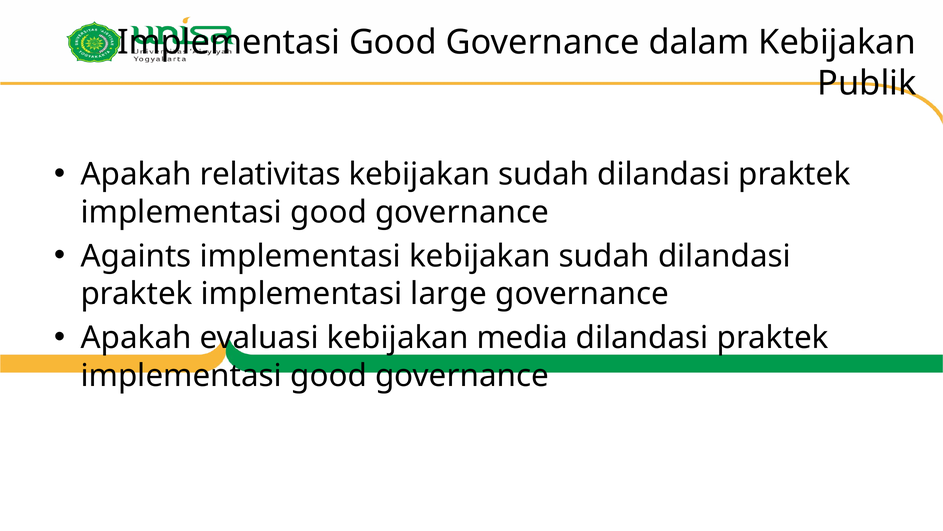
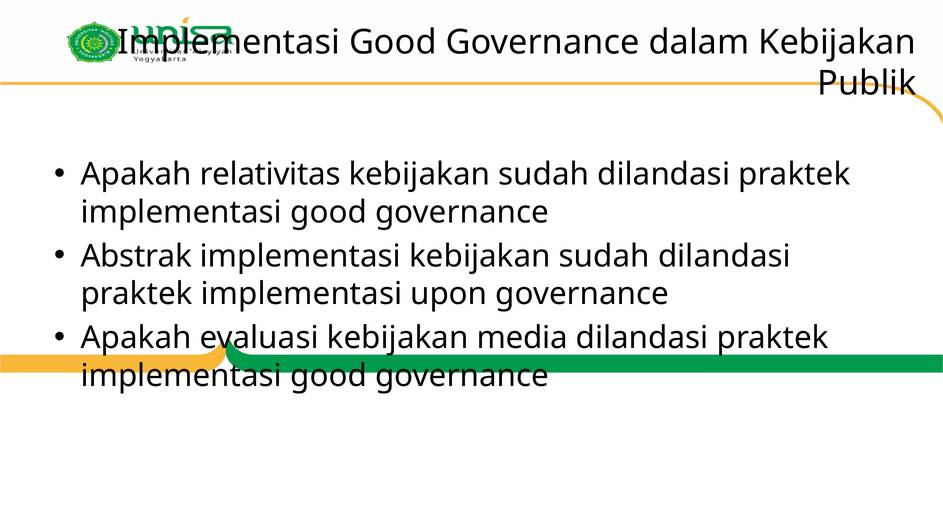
Againts: Againts -> Abstrak (136, 256)
large: large -> upon (449, 294)
